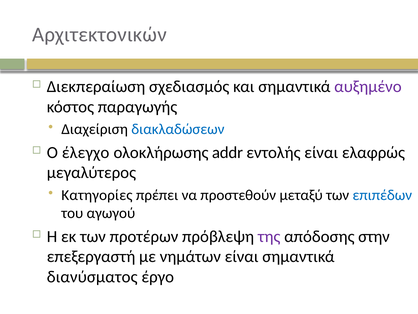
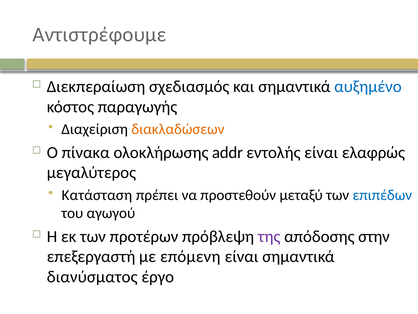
Αρχιτεκτονικών: Αρχιτεκτονικών -> Αντιστρέφουμε (99, 35)
αυξημένο colour: purple -> blue (368, 86)
διακλαδώσεων colour: blue -> orange (178, 129)
έλεγχο: έλεγχο -> πίνακα (86, 152)
Κατηγορίες: Κατηγορίες -> Κατάσταση (97, 195)
νημάτων: νημάτων -> επόμενη (190, 256)
